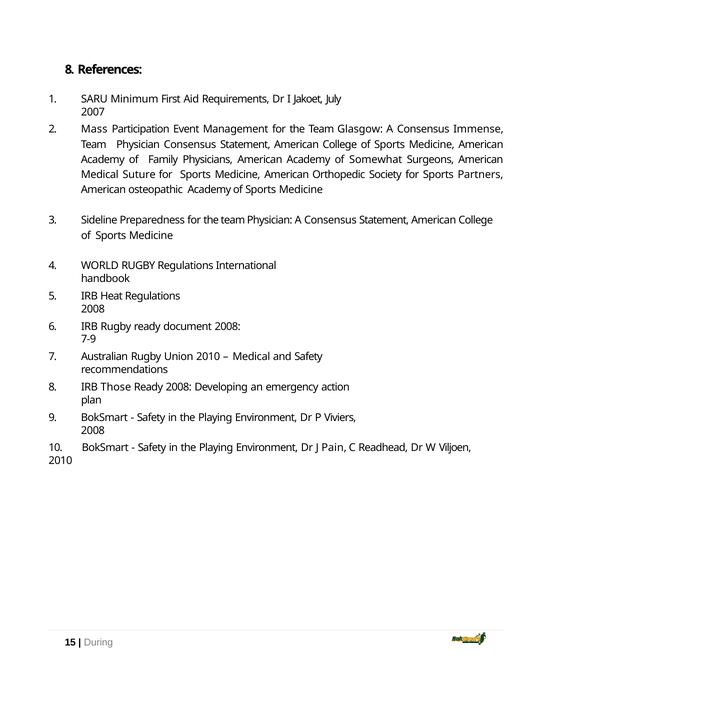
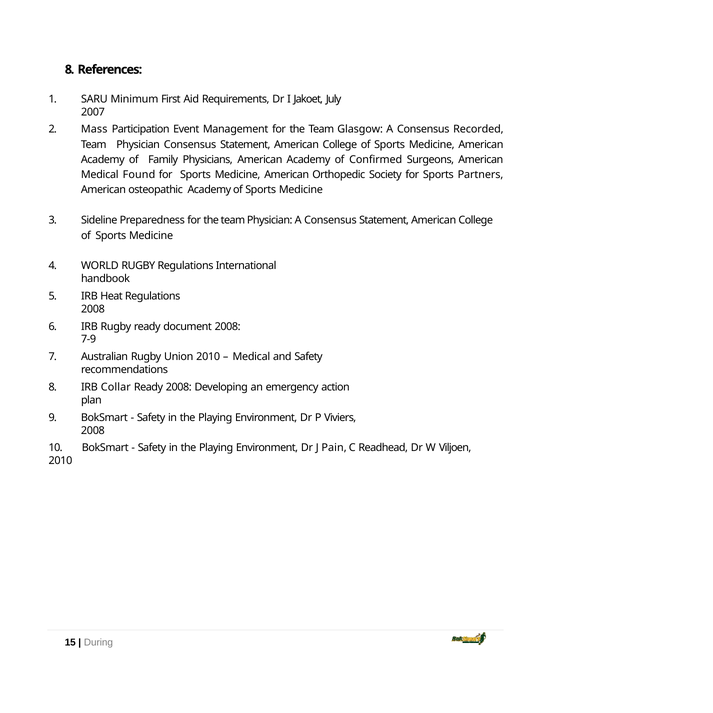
Immense: Immense -> Recorded (478, 129)
Somewhat: Somewhat -> Confirmed (376, 160)
Suture: Suture -> Found (139, 175)
Those: Those -> Collar (116, 387)
